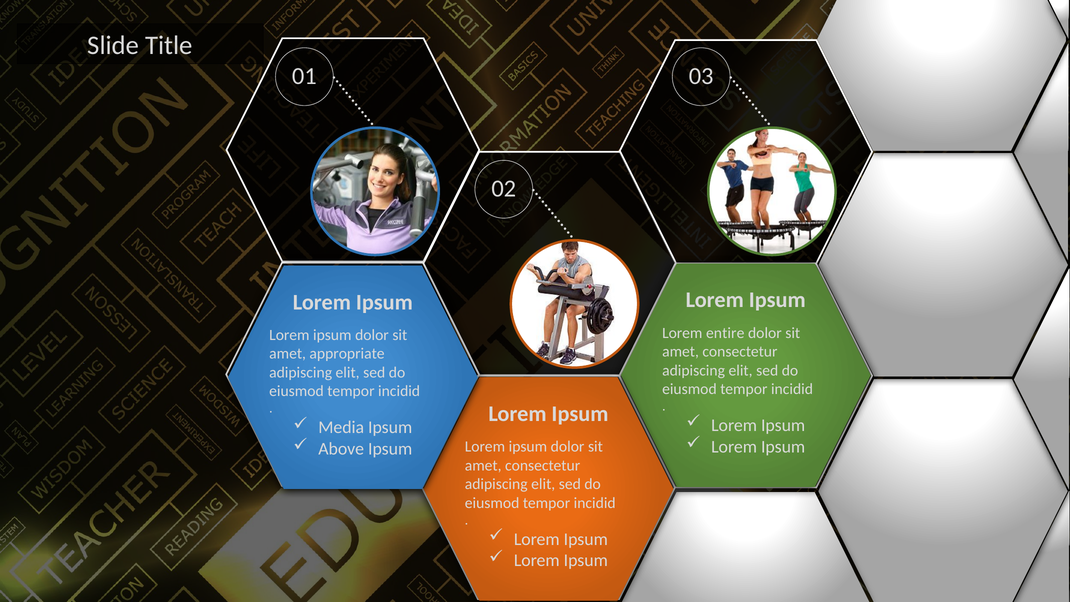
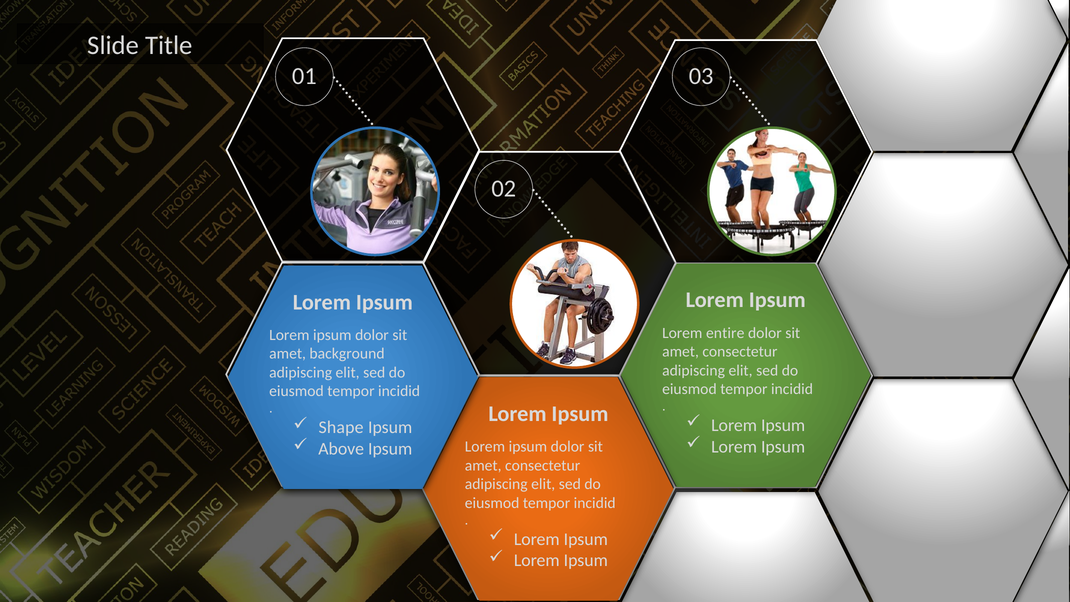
appropriate: appropriate -> background (347, 354)
Media: Media -> Shape (341, 427)
